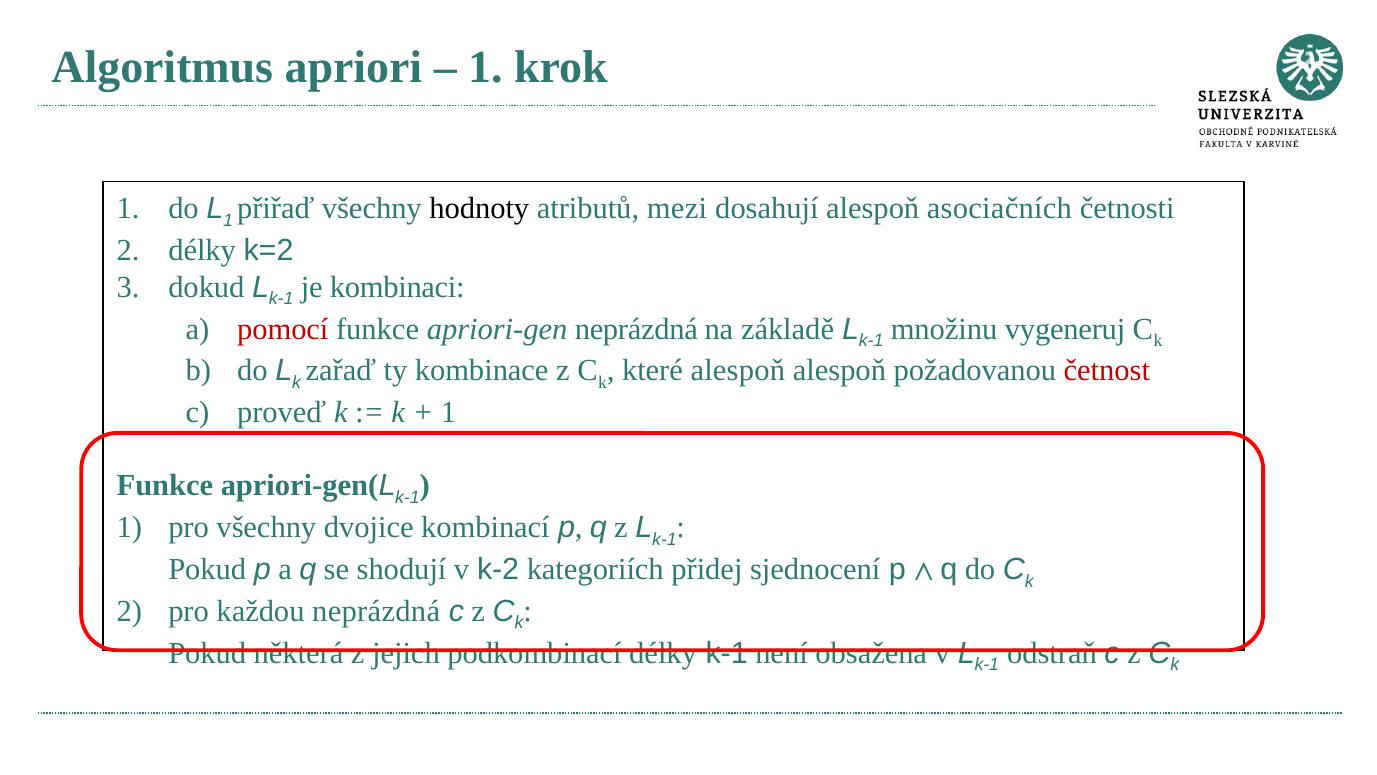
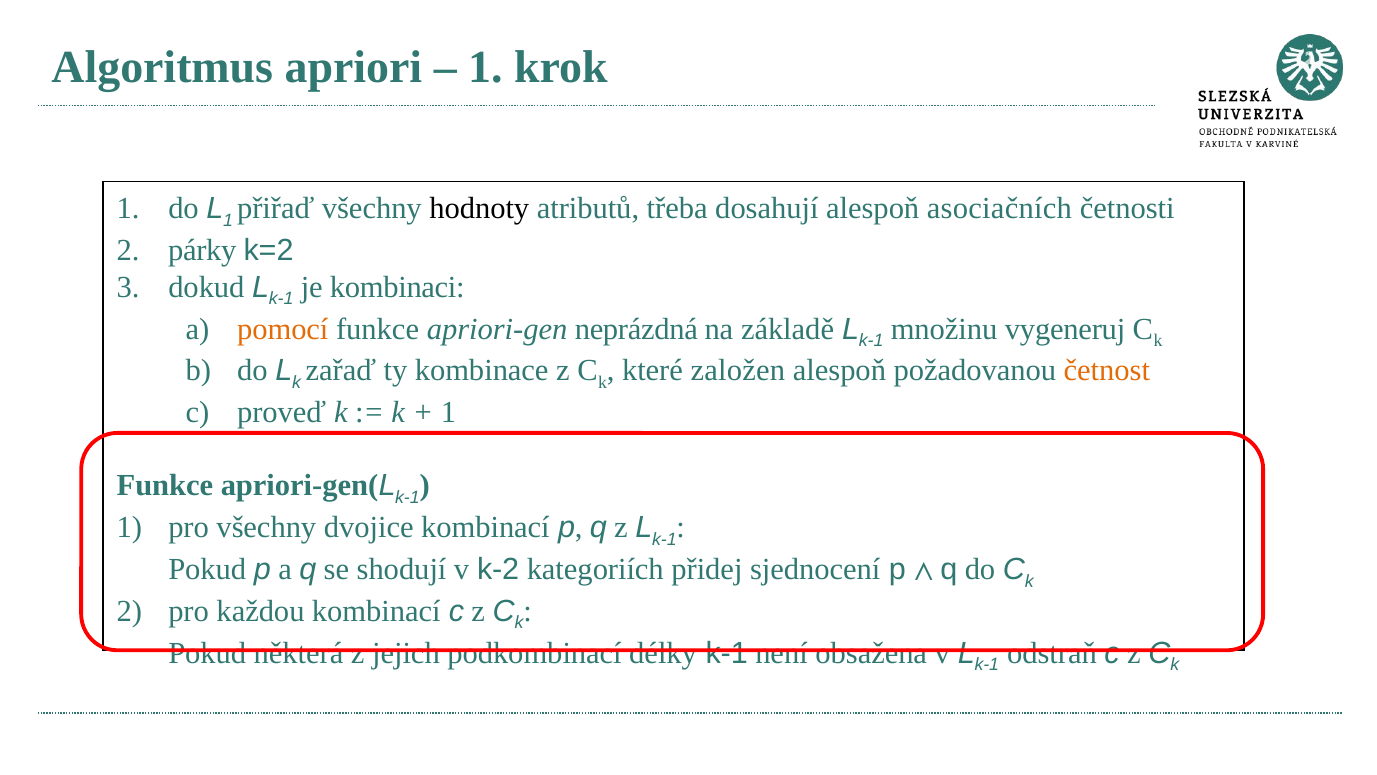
mezi: mezi -> třeba (677, 209)
délky: délky -> párky (202, 250)
pomocí colour: red -> orange (283, 329)
které alespoň: alespoň -> založen (738, 370)
četnost colour: red -> orange (1107, 370)
každou neprázdná: neprázdná -> kombinací (376, 611)
